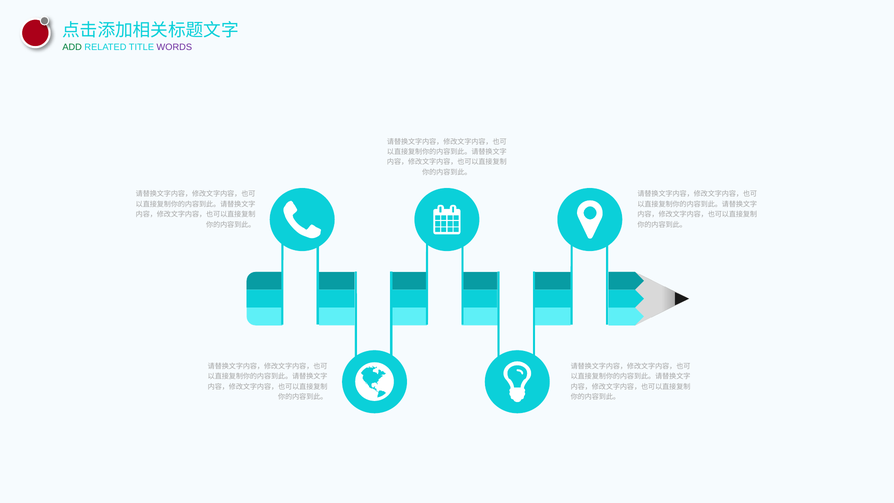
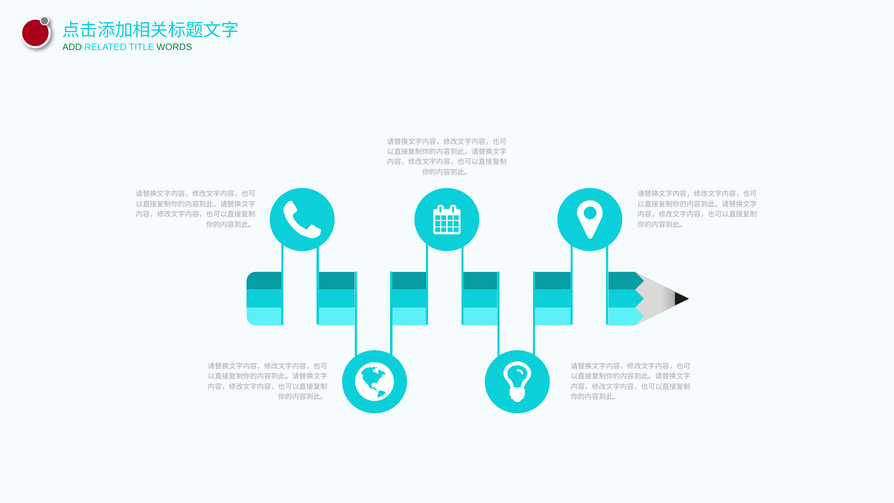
WORDS colour: purple -> green (174, 47)
